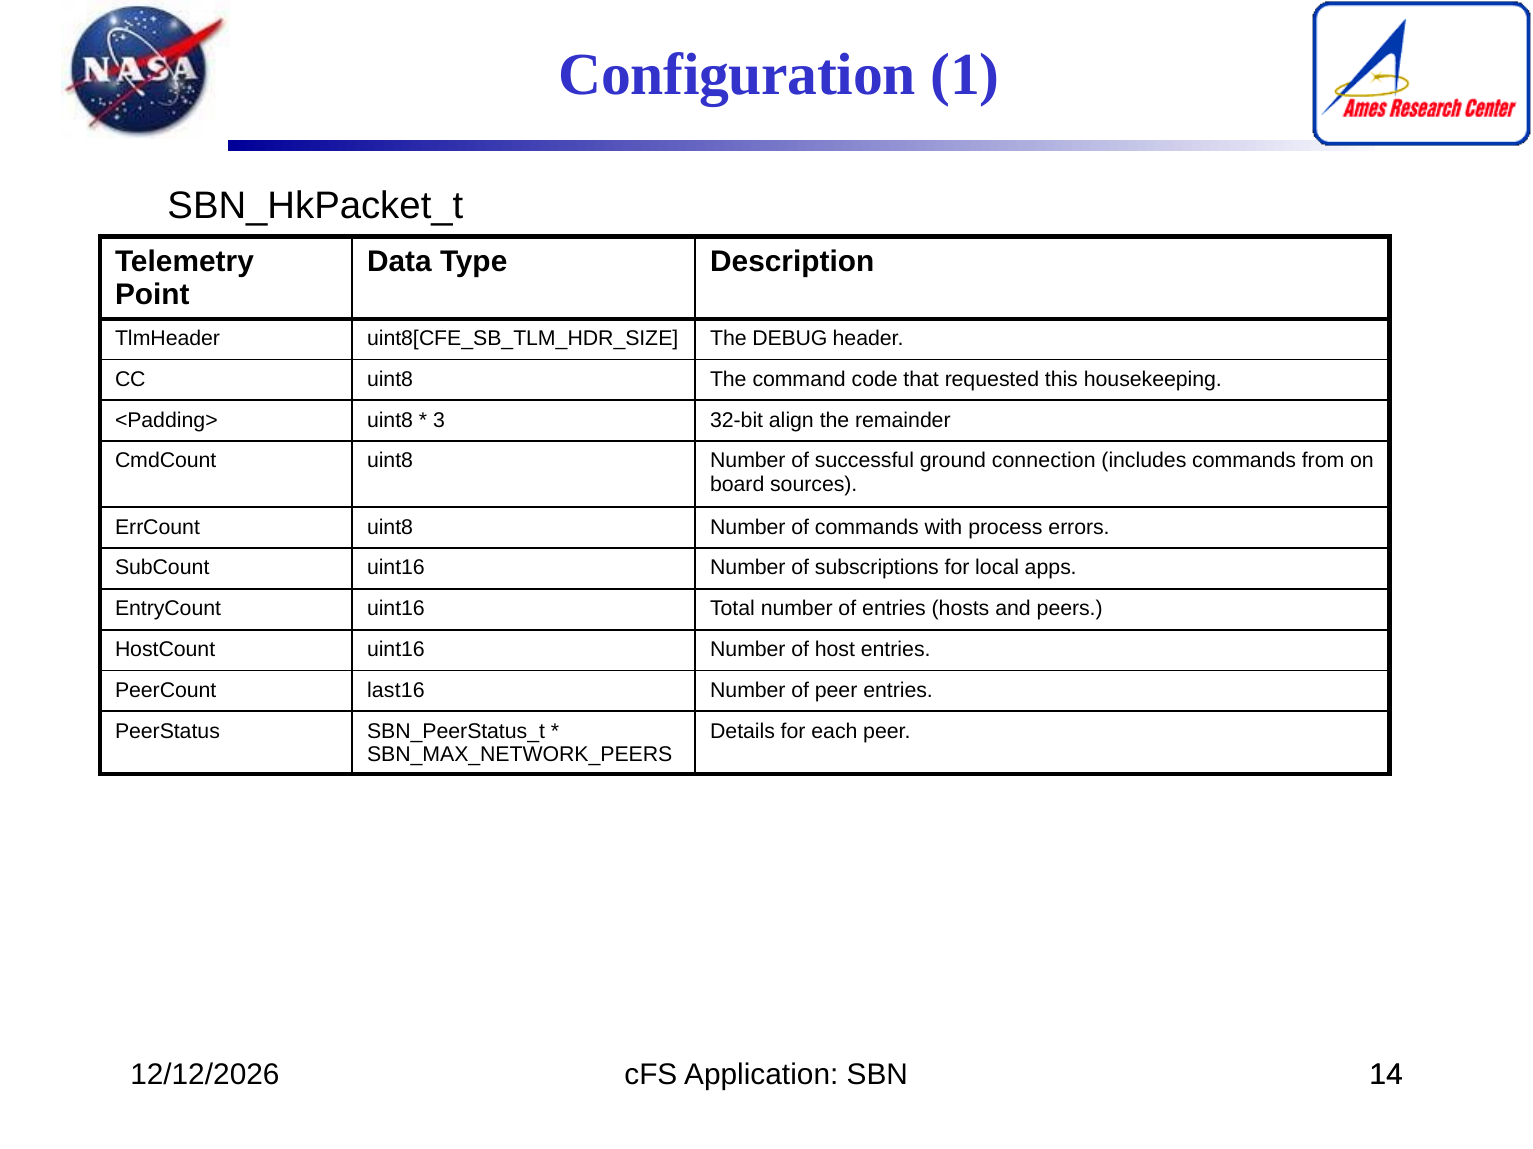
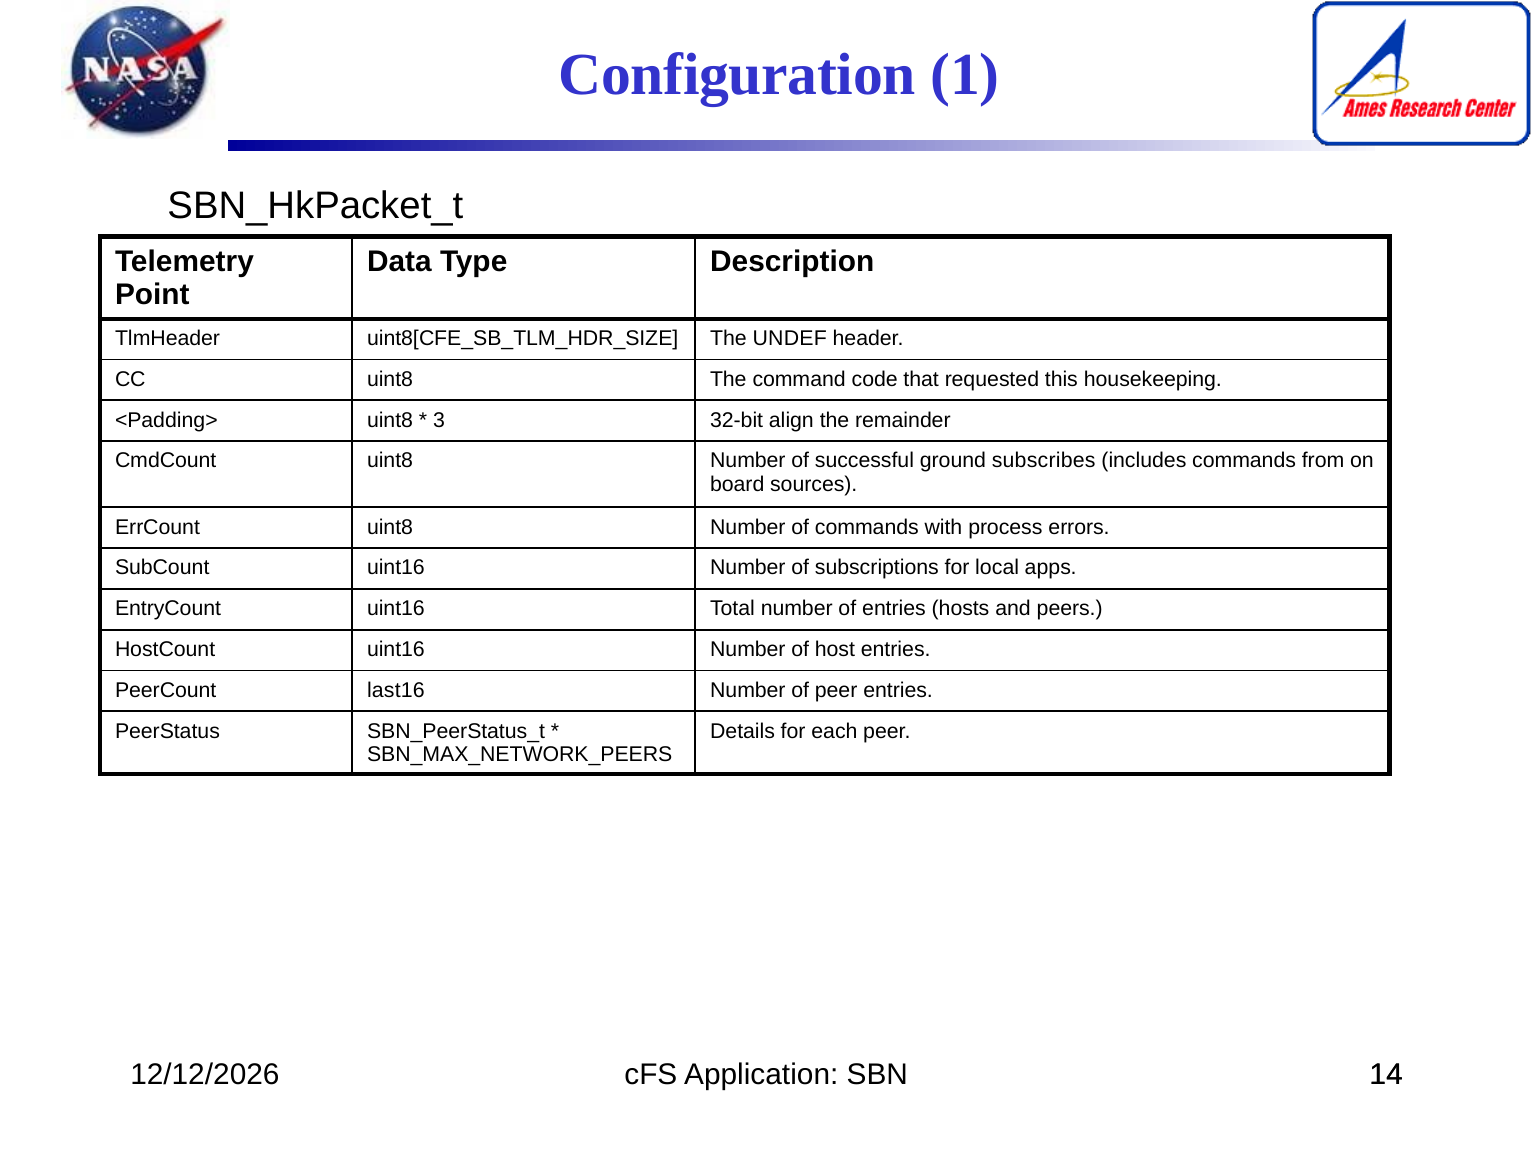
DEBUG: DEBUG -> UNDEF (790, 339)
connection: connection -> subscribes (1044, 461)
